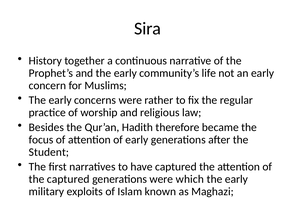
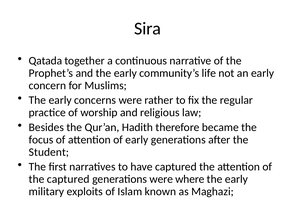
History: History -> Qatada (45, 61)
which: which -> where (190, 179)
